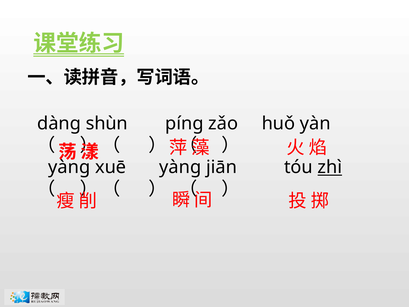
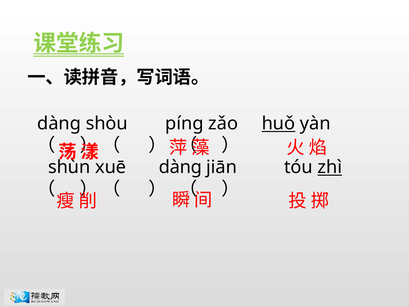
shùn: shùn -> shòu (107, 124)
huǒ underline: none -> present (278, 124)
yànɡ: yànɡ -> shùn (69, 167)
xuē yànɡ: yànɡ -> dànɡ (180, 167)
